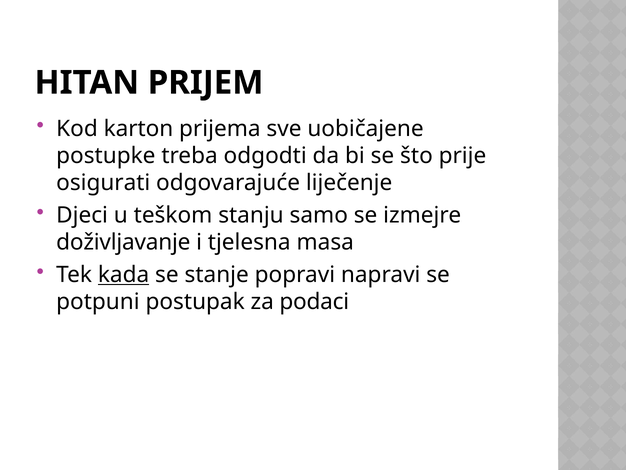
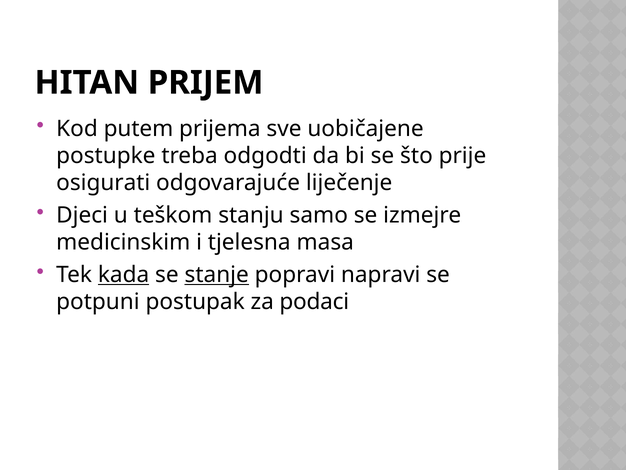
karton: karton -> putem (138, 128)
doživljavanje: doživljavanje -> medicinskim (123, 242)
stanje underline: none -> present (217, 274)
